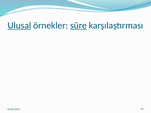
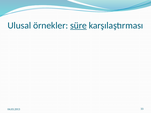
Ulusal underline: present -> none (19, 25)
